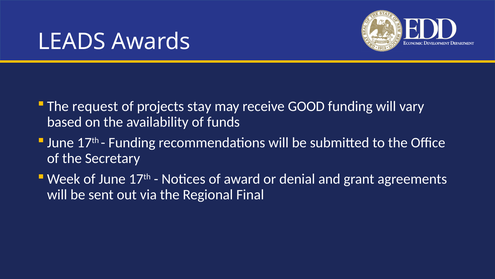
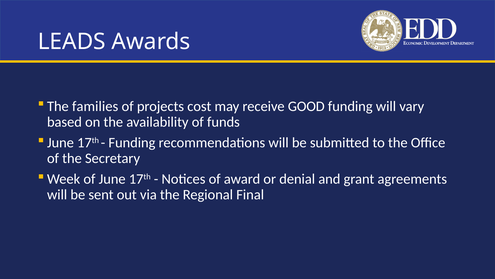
request: request -> families (95, 106)
stay: stay -> cost (199, 106)
